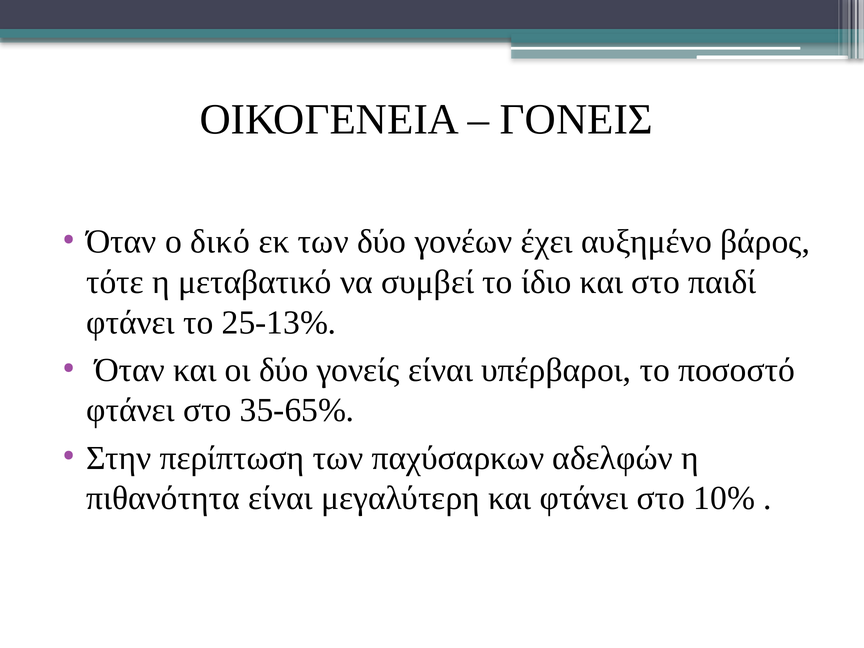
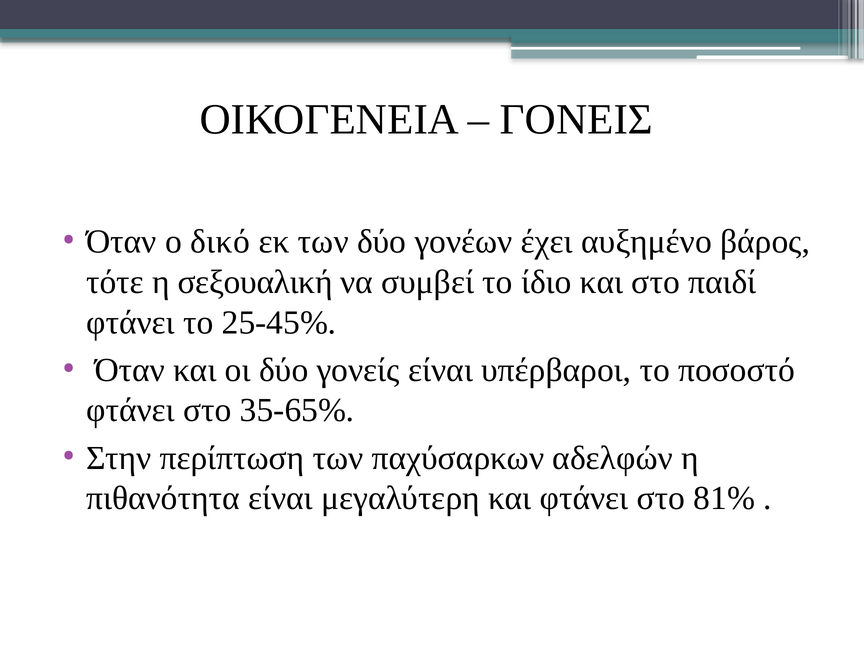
μεταβατικό: μεταβατικό -> σεξουαλική (255, 282)
25-13%: 25-13% -> 25-45% (279, 323)
10%: 10% -> 81% (724, 498)
